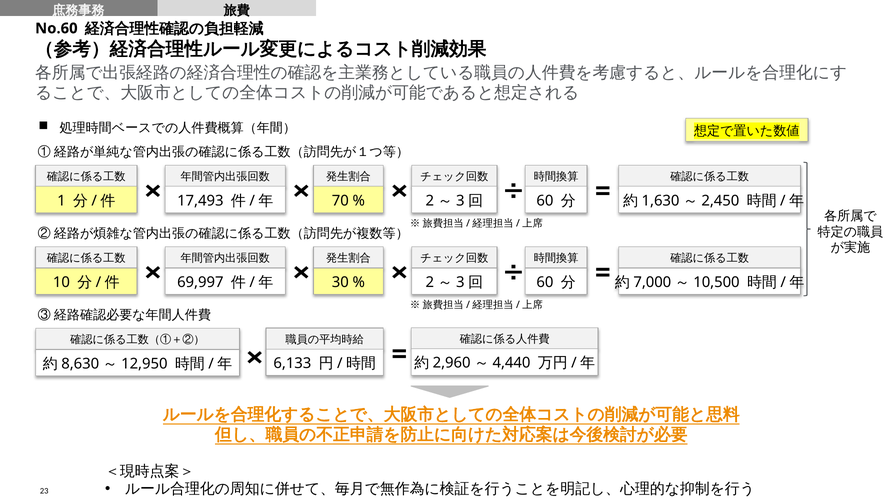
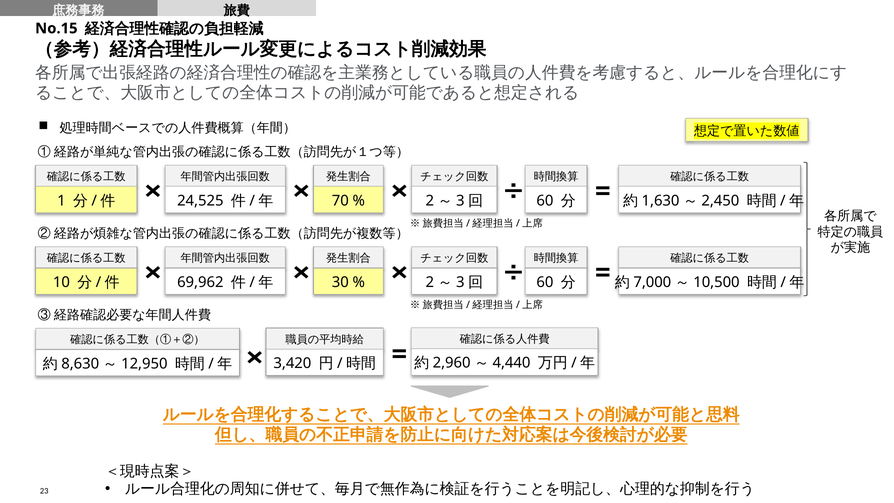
No.60: No.60 -> No.15 (56, 28)
17,493: 17,493 -> 24,525 (200, 201)
69,997: 69,997 -> 69,962 (200, 282)
6,133: 6,133 -> 3,420 (292, 363)
